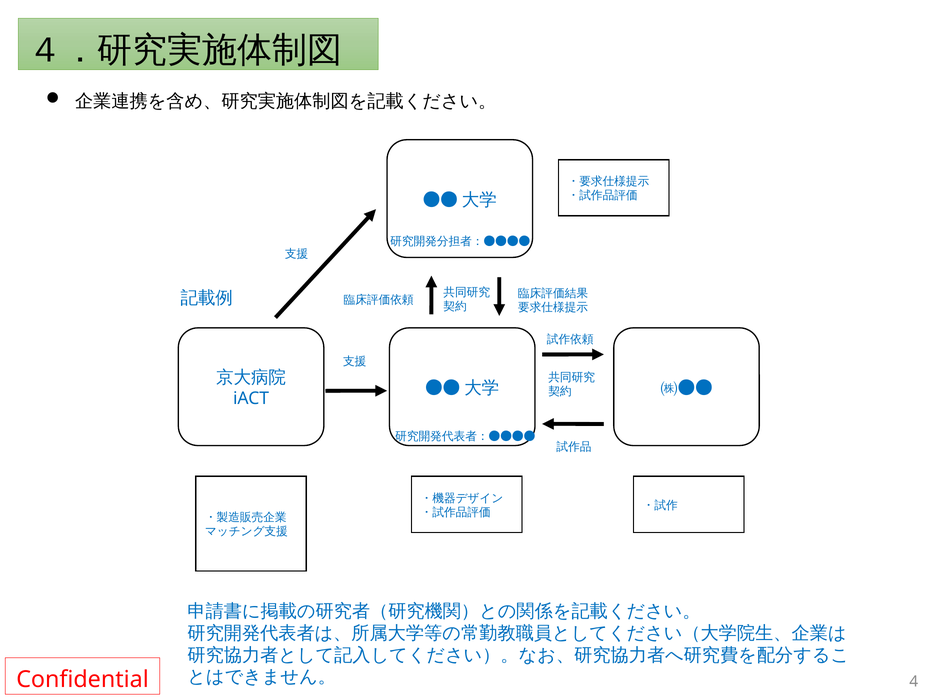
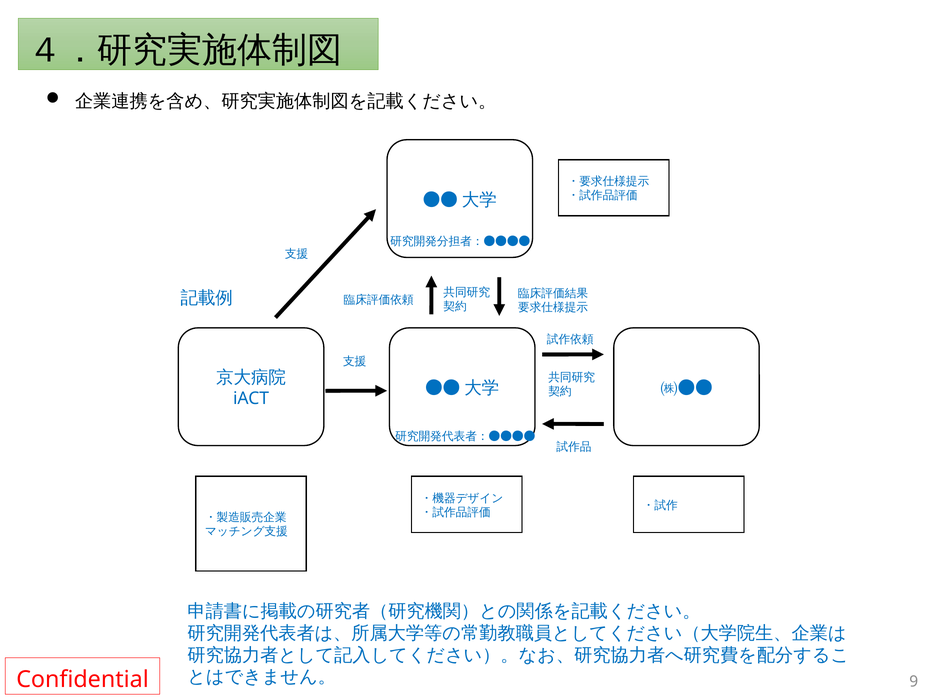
4: 4 -> 9 (914, 681)
